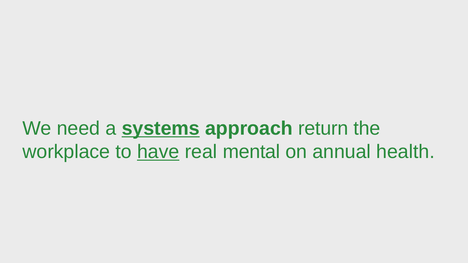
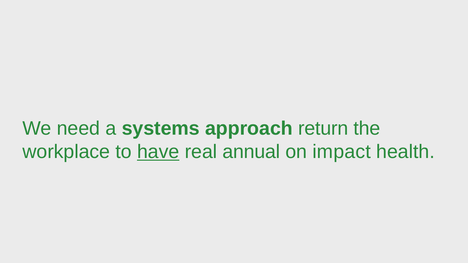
systems underline: present -> none (161, 129)
mental: mental -> annual (251, 152)
annual: annual -> impact (342, 152)
